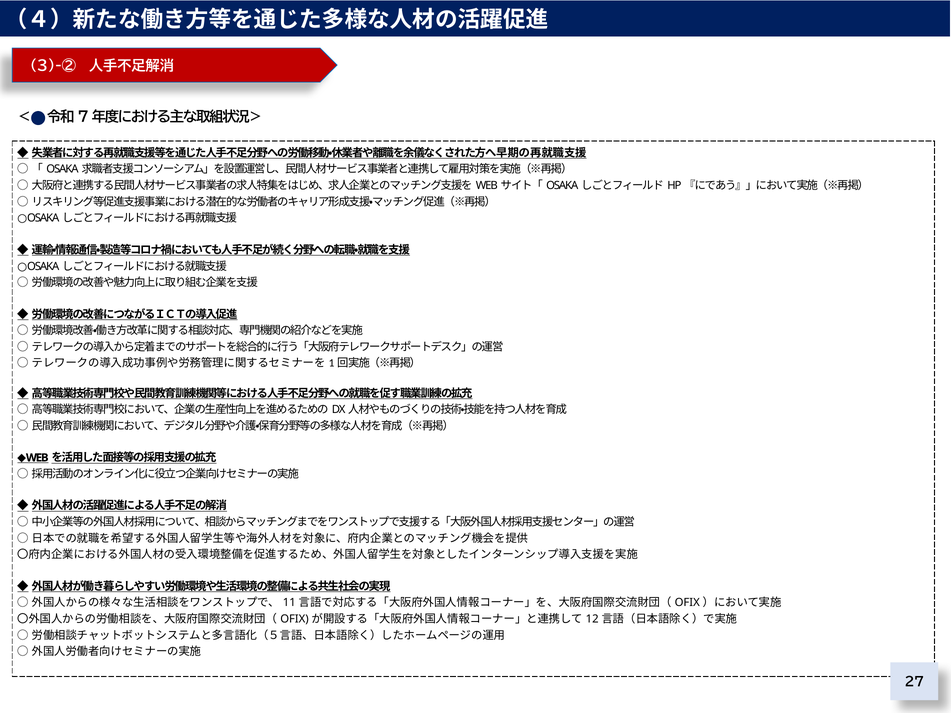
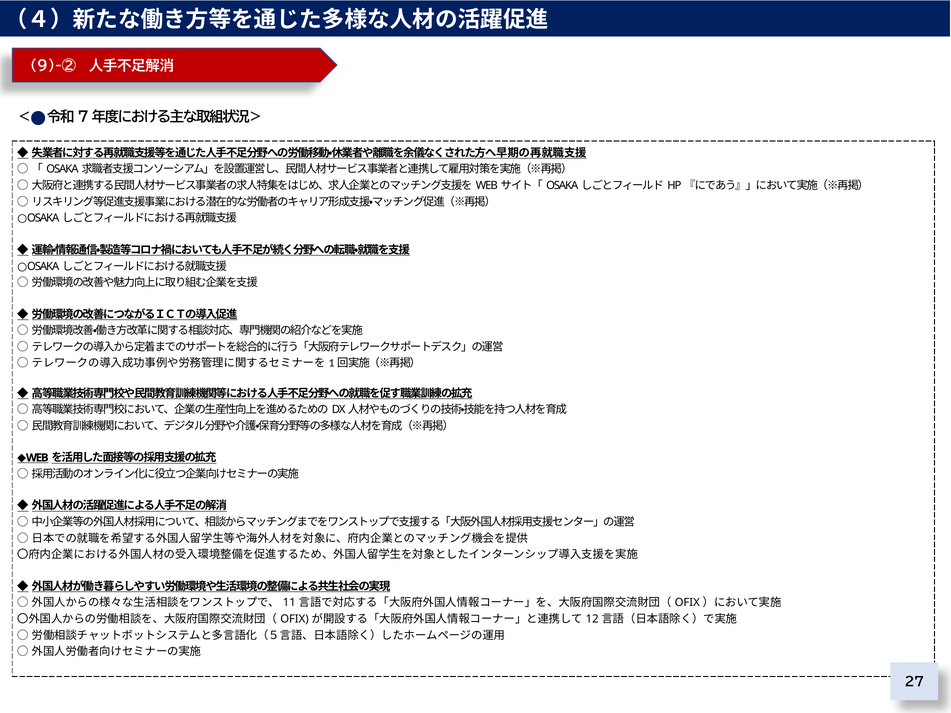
3)-②: 3)-② -> 9)-② (53, 66)
